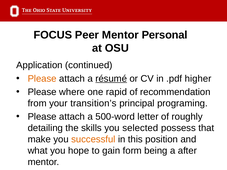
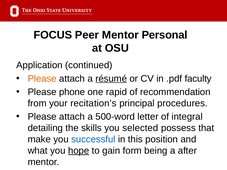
higher: higher -> faculty (198, 79)
where: where -> phone (72, 92)
transition’s: transition’s -> recitation’s (93, 103)
programing: programing -> procedures (182, 103)
roughly: roughly -> integral (187, 117)
successful colour: orange -> blue (93, 139)
hope underline: none -> present (79, 151)
